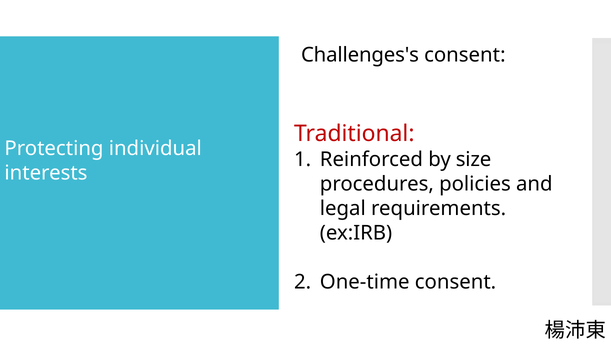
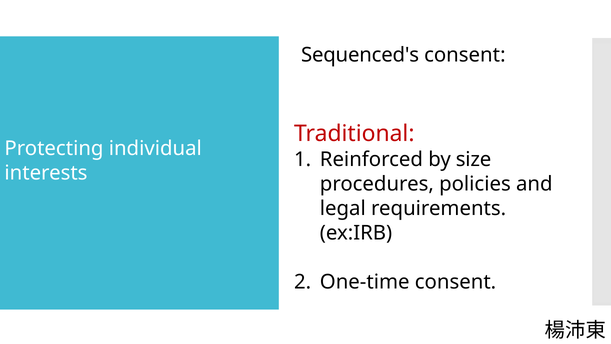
Challenges's: Challenges's -> Sequenced's (360, 55)
